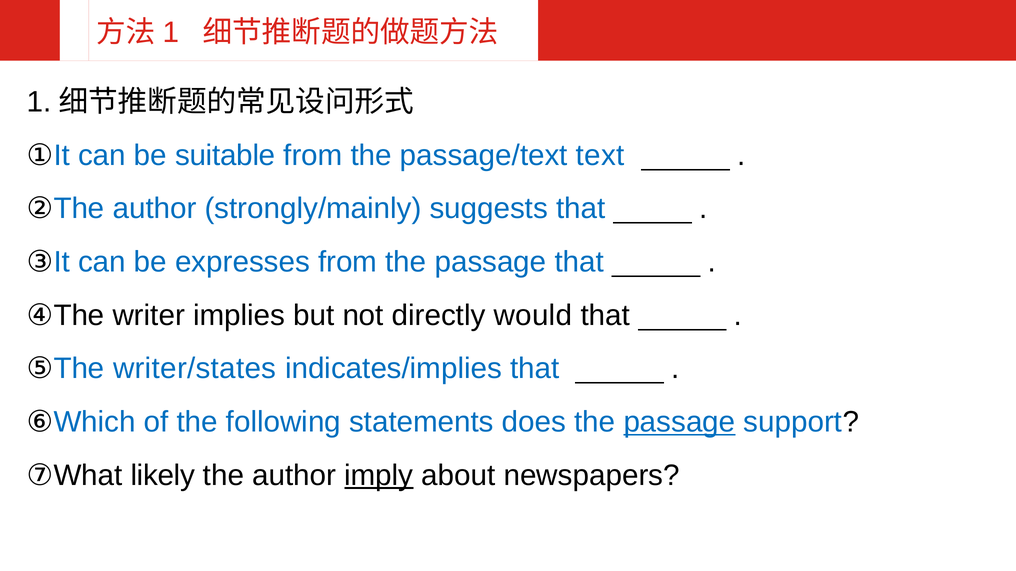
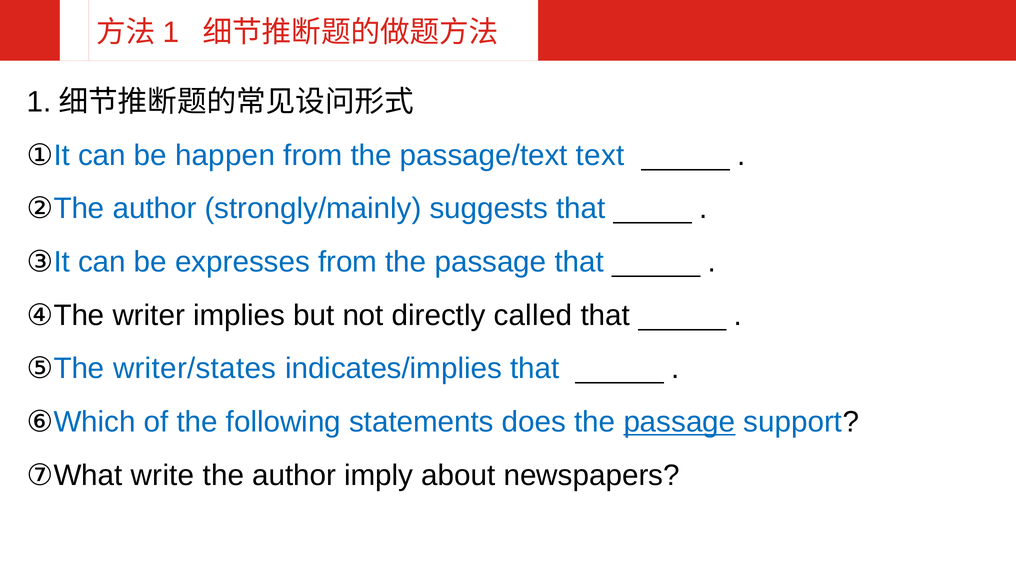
suitable: suitable -> happen (225, 156)
would: would -> called (533, 316)
likely: likely -> write (163, 476)
imply underline: present -> none (379, 476)
